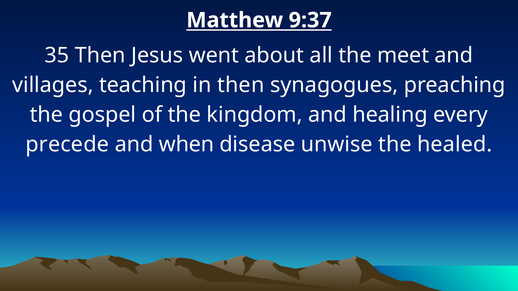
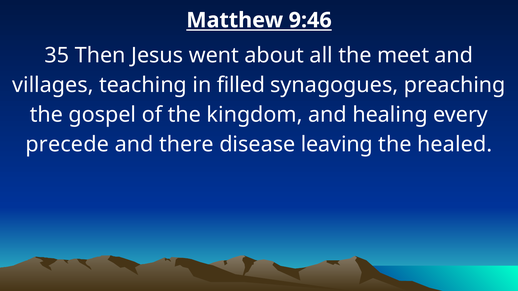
9:37: 9:37 -> 9:46 (310, 20)
in then: then -> filled (241, 85)
when: when -> there (186, 145)
unwise: unwise -> leaving (337, 145)
